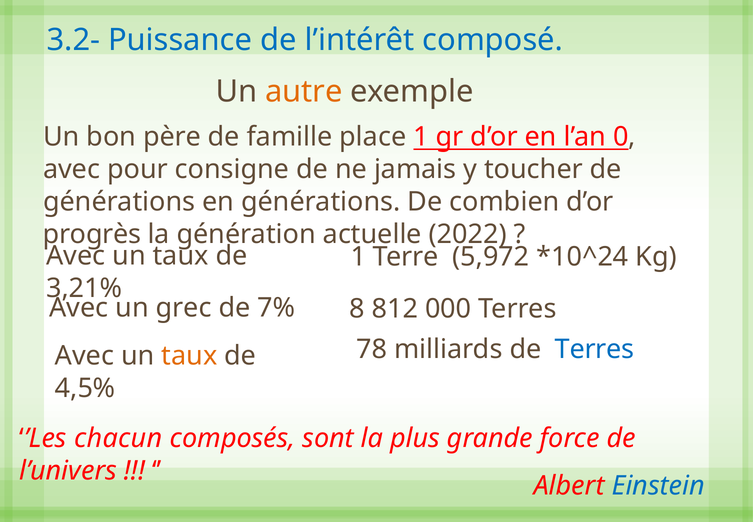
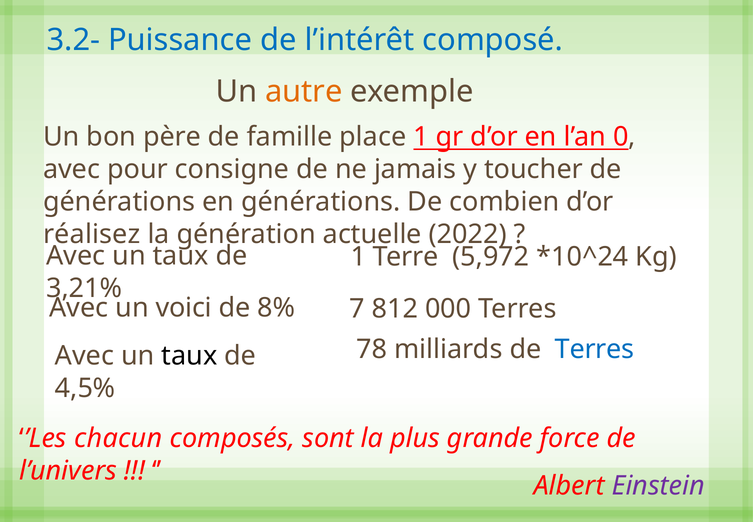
progrès: progrès -> réalisez (92, 234)
8: 8 -> 7 (357, 308)
grec: grec -> voici (184, 307)
7%: 7% -> 8% (276, 307)
taux colour: orange -> black (189, 355)
Einstein colour: blue -> purple (658, 485)
